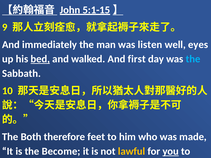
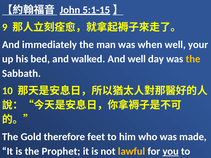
listen: listen -> when (150, 45)
well eyes: eyes -> your (198, 45)
bed underline: present -> none (40, 59)
And first: first -> well (137, 59)
the colour: light blue -> yellow (193, 59)
Both: Both -> Gold (31, 137)
Become: Become -> Prophet (61, 151)
